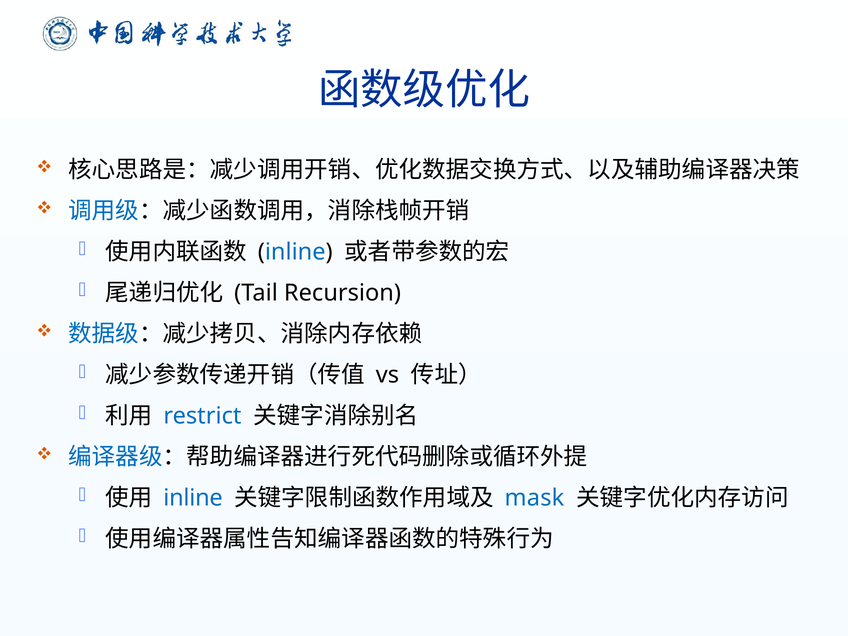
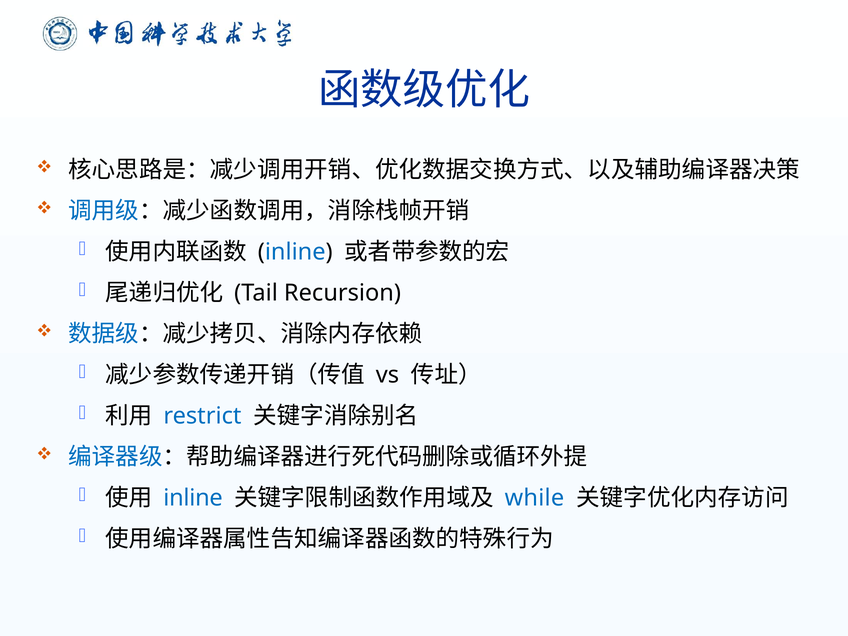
mask: mask -> while (534, 498)
